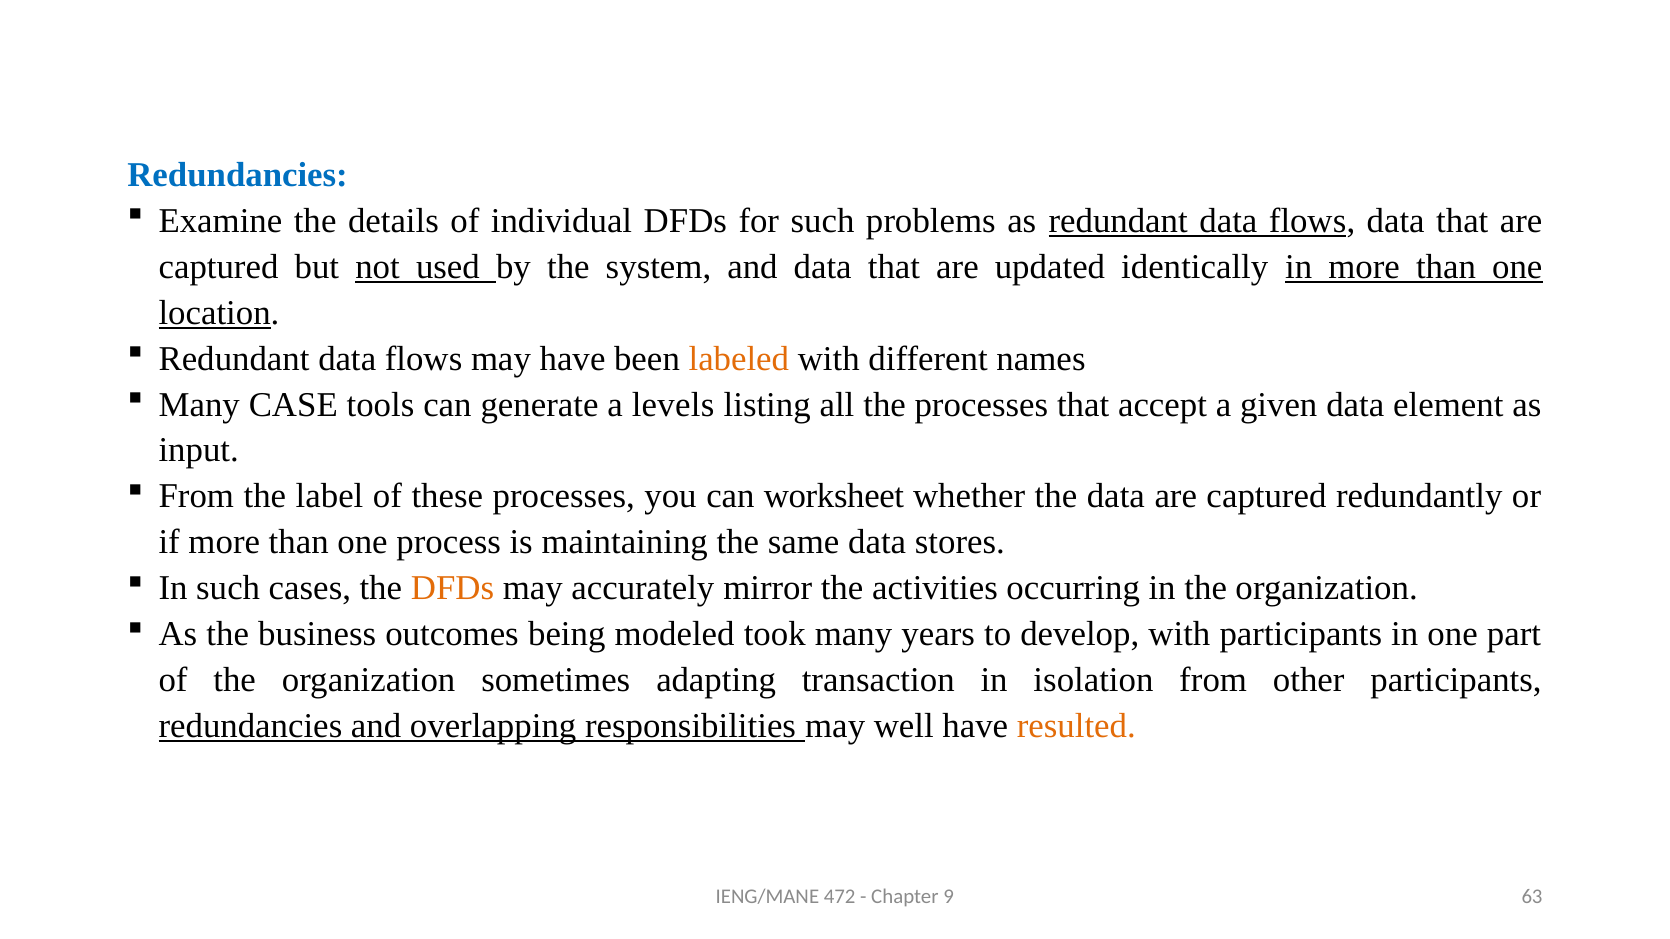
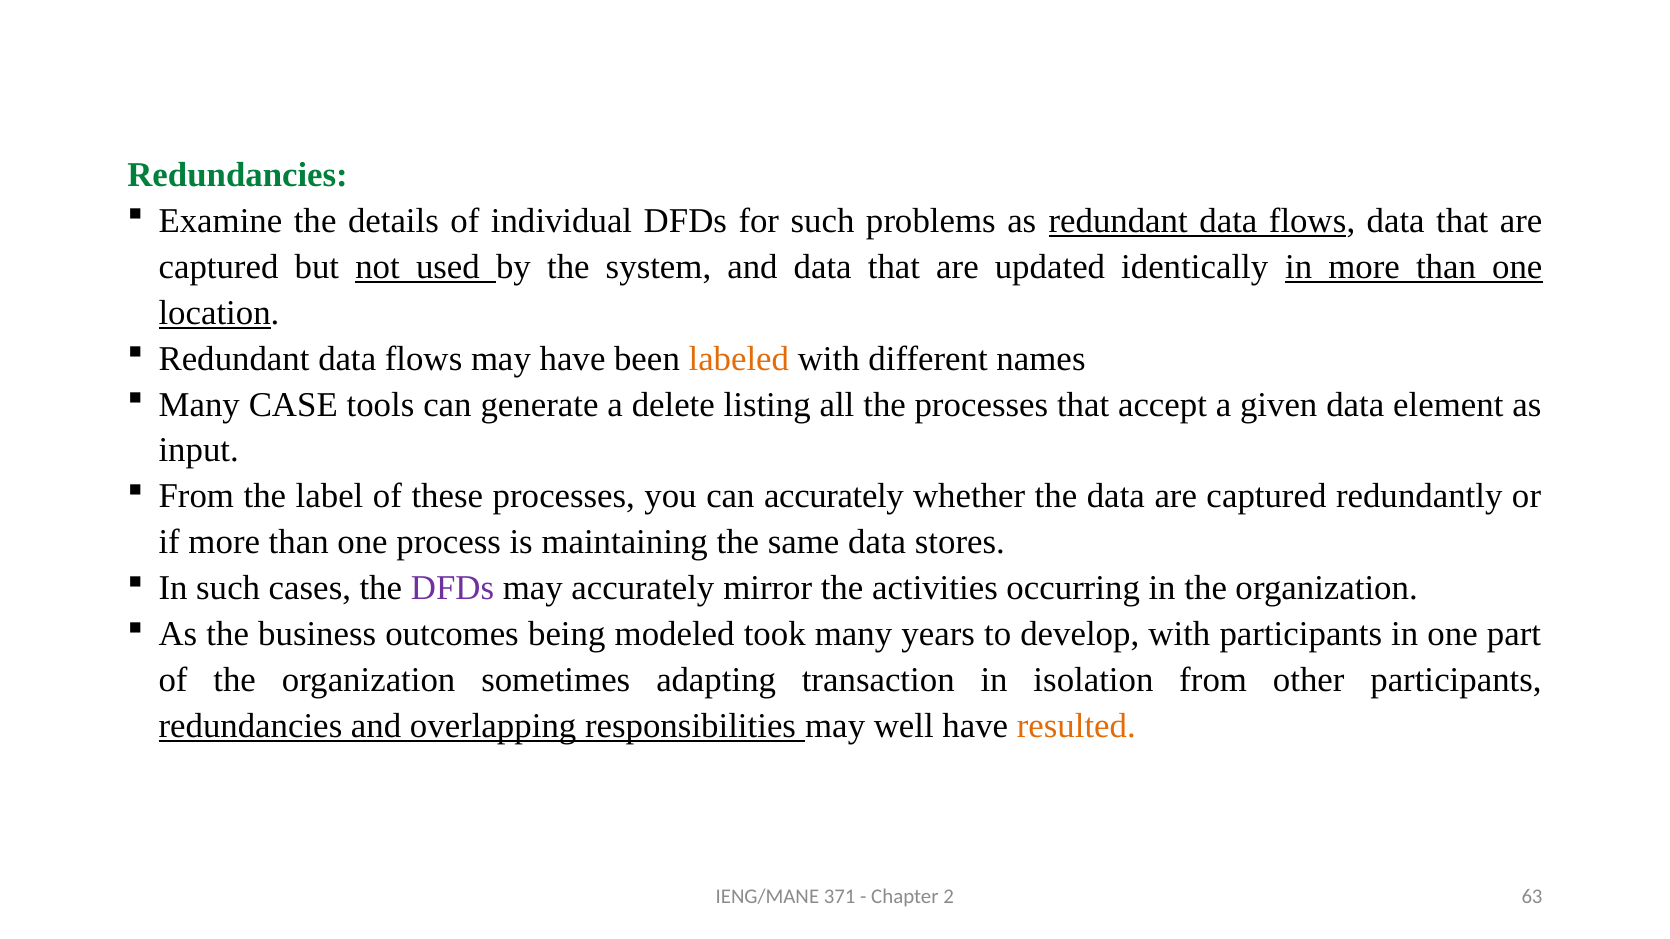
Redundancies colour: blue -> green (238, 175)
levels: levels -> delete (673, 405)
can worksheet: worksheet -> accurately (834, 497)
DFDs colour: orange -> purple (452, 589)
472: 472 -> 371 (840, 897)
9: 9 -> 2 (949, 897)
